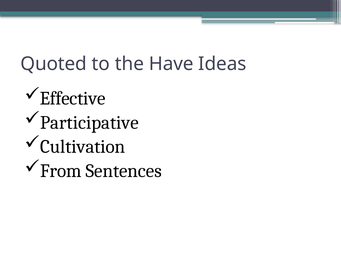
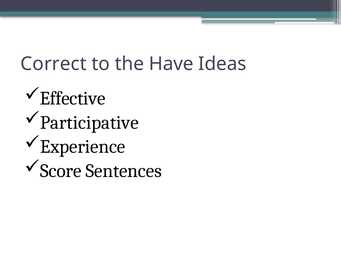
Quoted: Quoted -> Correct (54, 64)
Cultivation: Cultivation -> Experience (83, 147)
From: From -> Score (61, 171)
